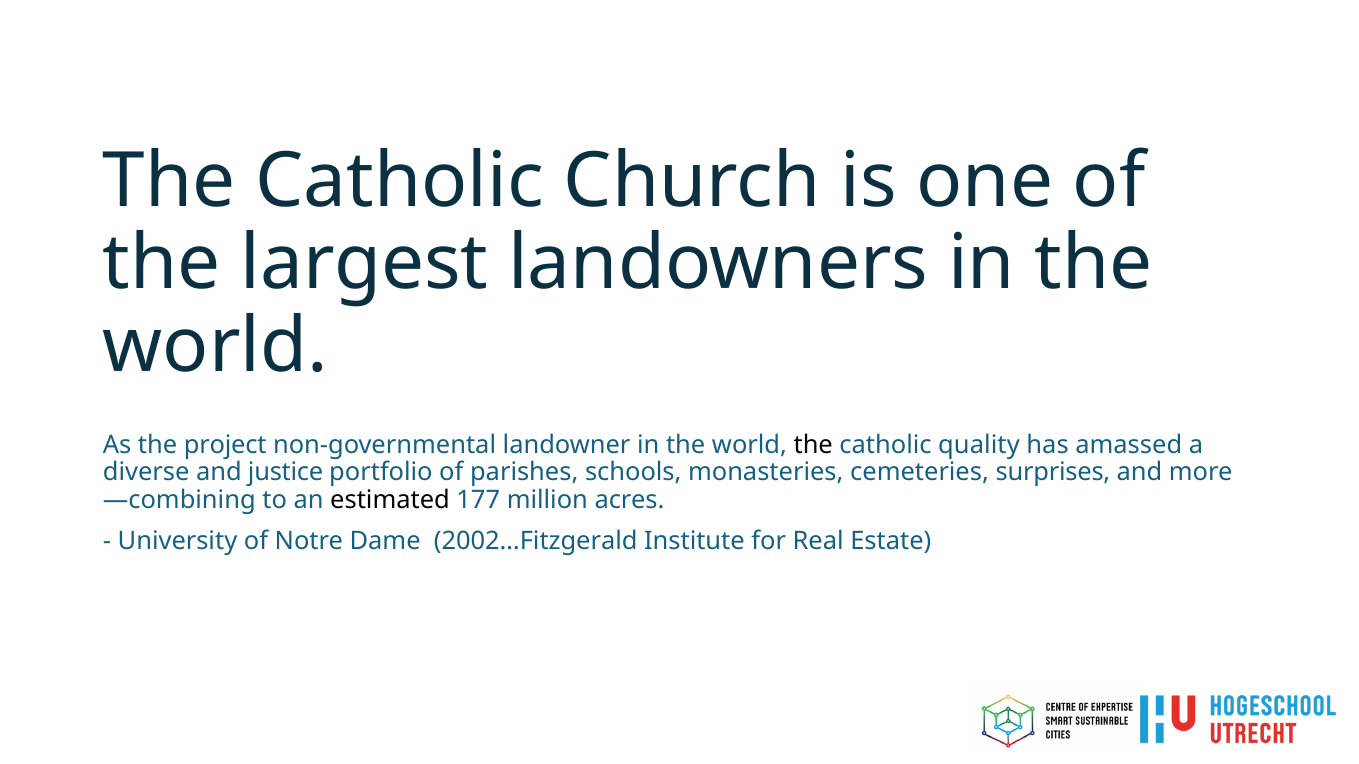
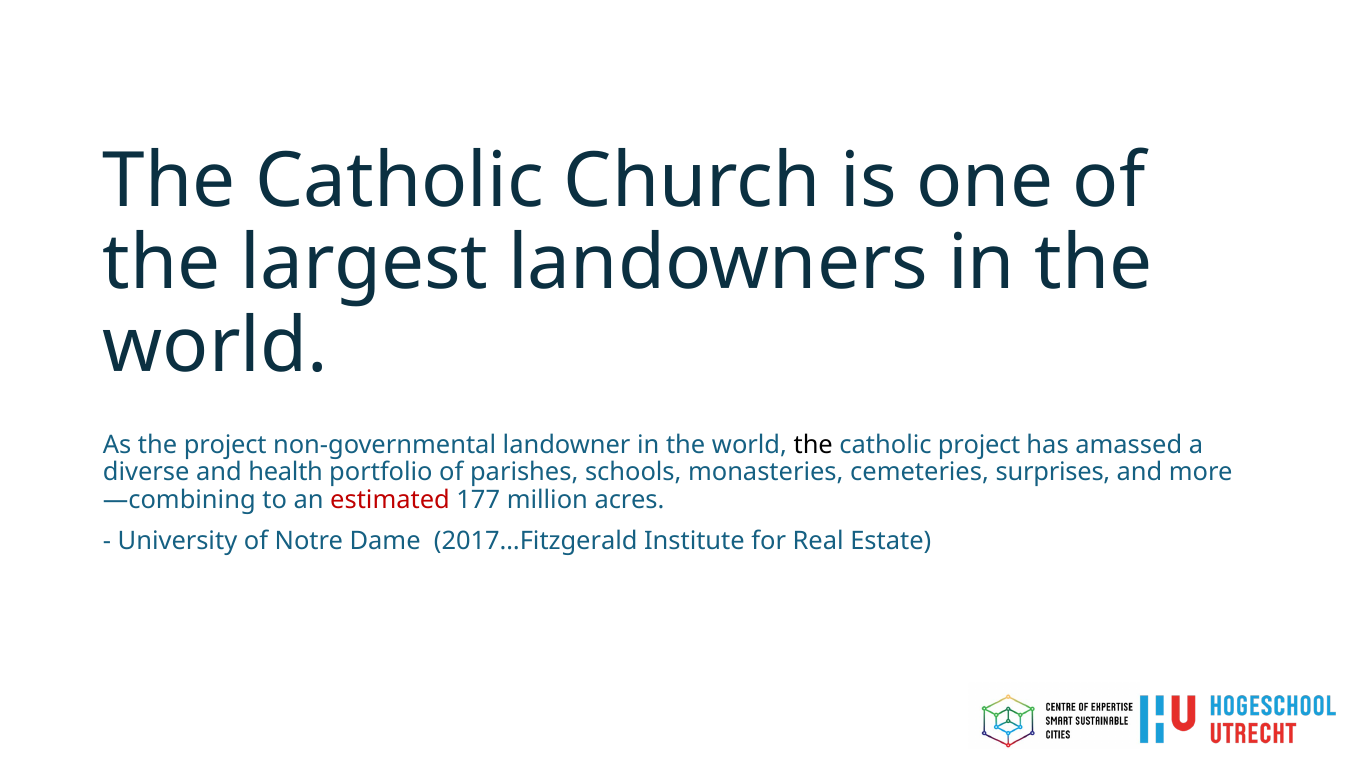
catholic quality: quality -> project (979, 445)
justice: justice -> health (286, 473)
estimated colour: black -> red (390, 500)
2002…Fitzgerald: 2002…Fitzgerald -> 2017…Fitzgerald (536, 542)
